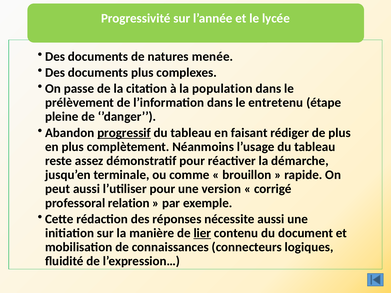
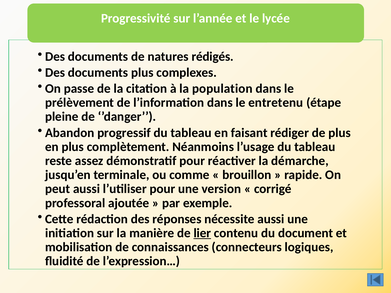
menée: menée -> rédigés (213, 57)
progressif underline: present -> none (124, 133)
relation: relation -> ajoutée (129, 203)
